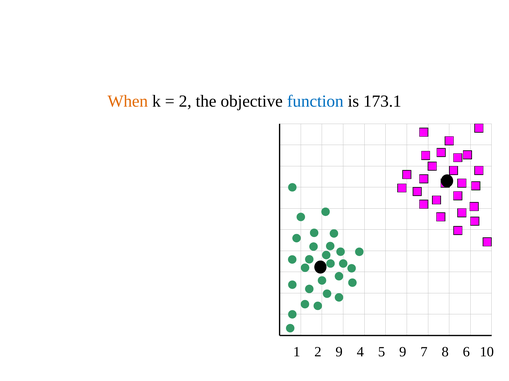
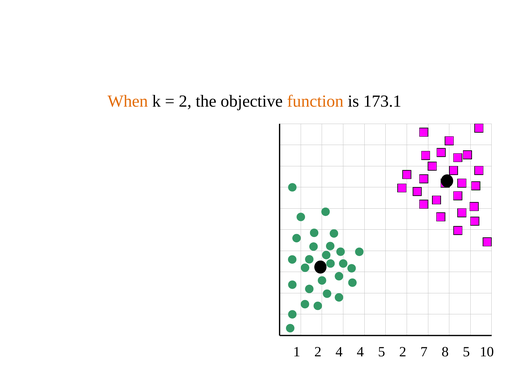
function colour: blue -> orange (315, 101)
2 9: 9 -> 4 (339, 352)
5 9: 9 -> 2 (403, 352)
8 6: 6 -> 5 (466, 352)
